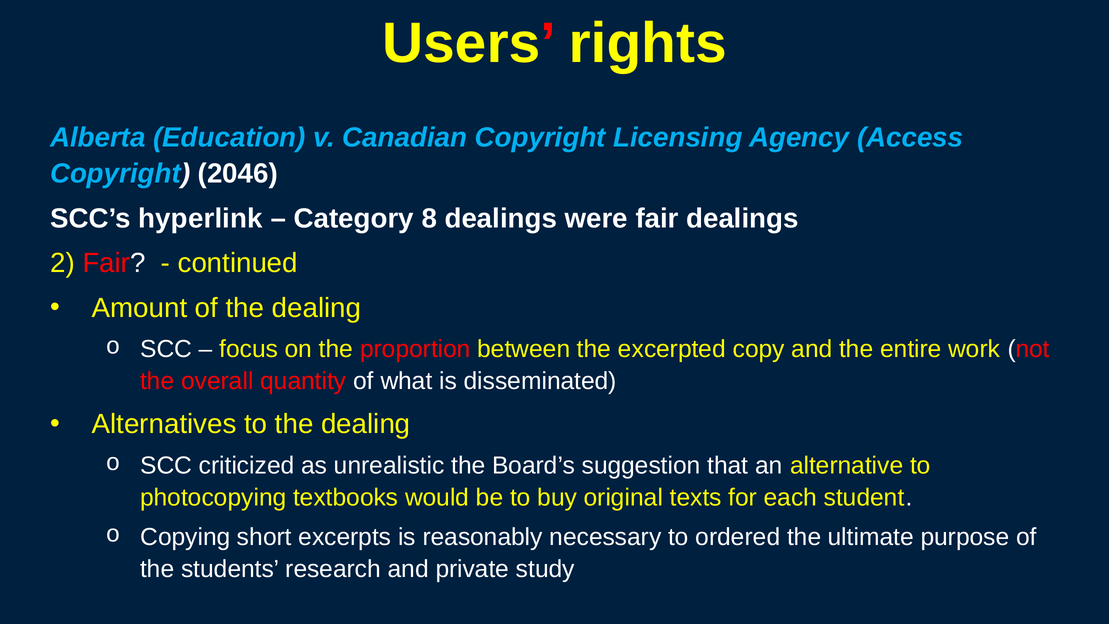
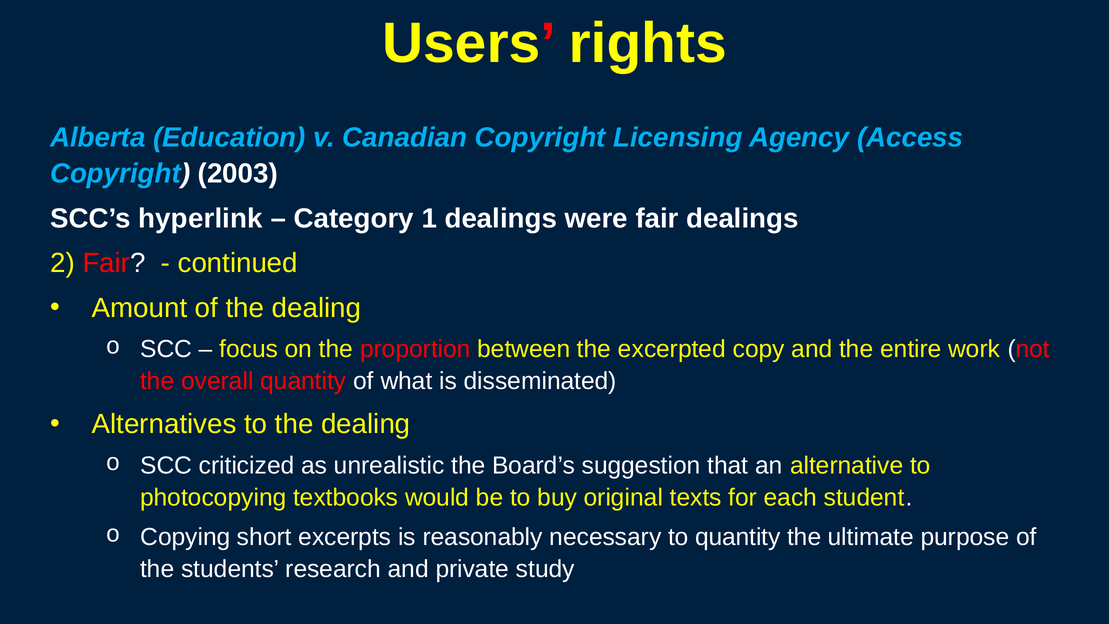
2046: 2046 -> 2003 (238, 174)
8: 8 -> 1 (429, 218)
to ordered: ordered -> quantity (738, 537)
